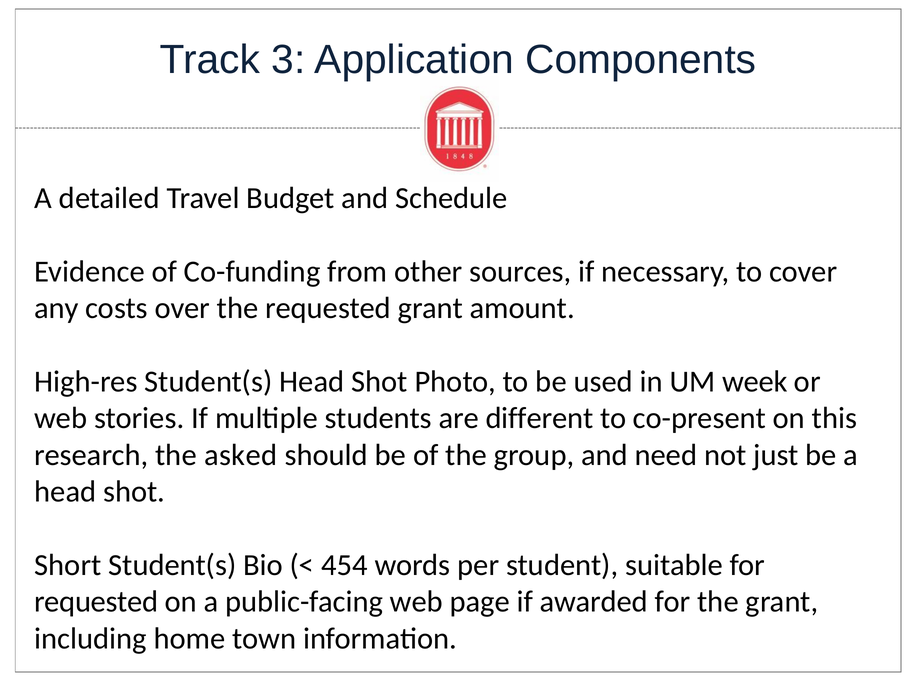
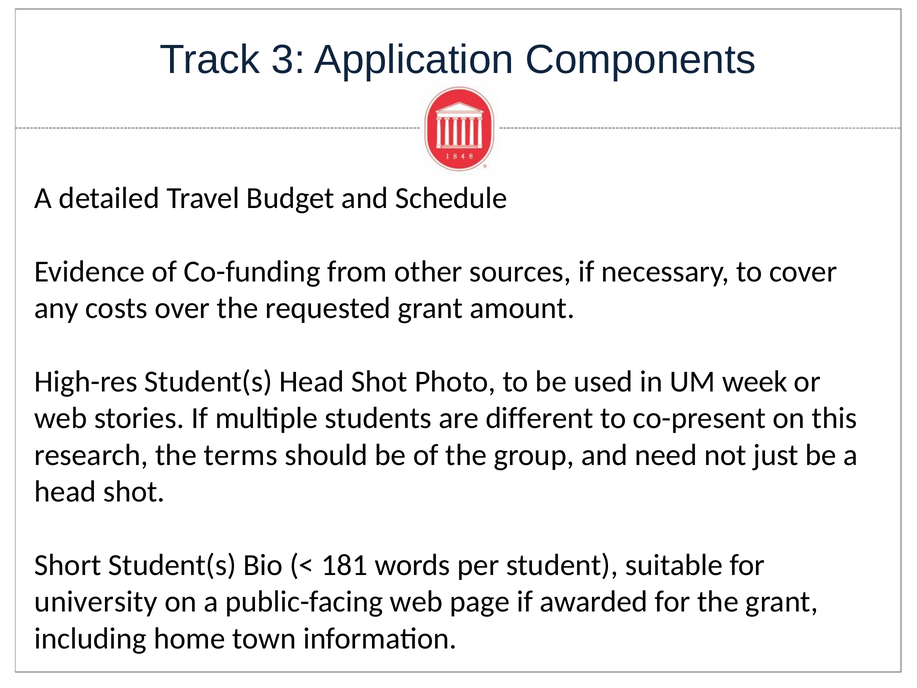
asked: asked -> terms (241, 455)
454: 454 -> 181 (344, 565)
requested: requested -> university (96, 602)
